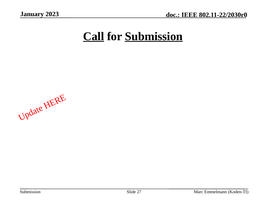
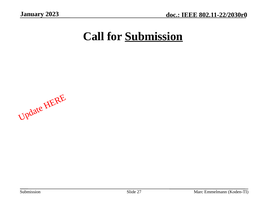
Call underline: present -> none (94, 36)
